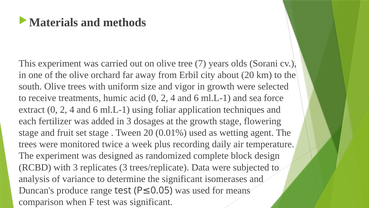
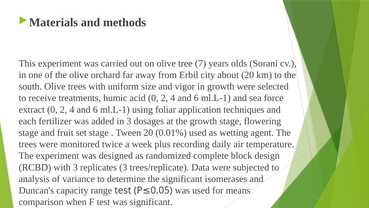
produce: produce -> capacity (72, 190)
